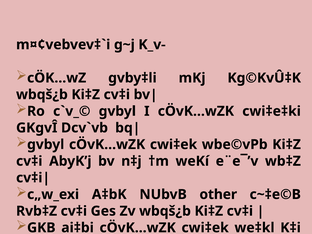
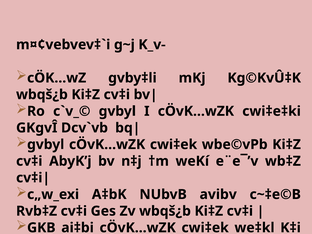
other: other -> avibv (218, 194)
